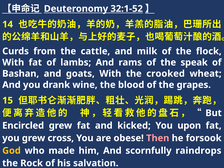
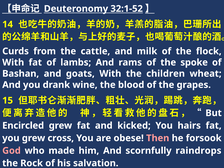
speak: speak -> spoke (194, 62)
crooked: crooked -> children (166, 74)
upon: upon -> hairs (189, 126)
God colour: yellow -> pink (11, 151)
